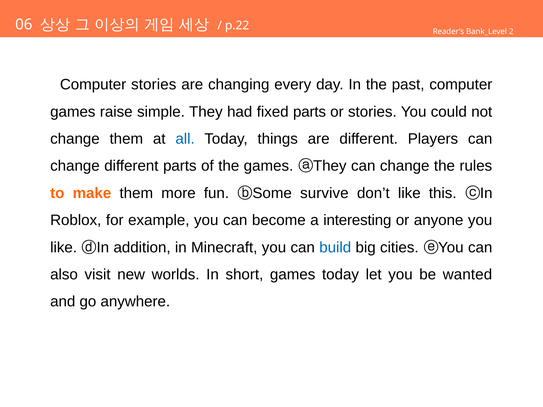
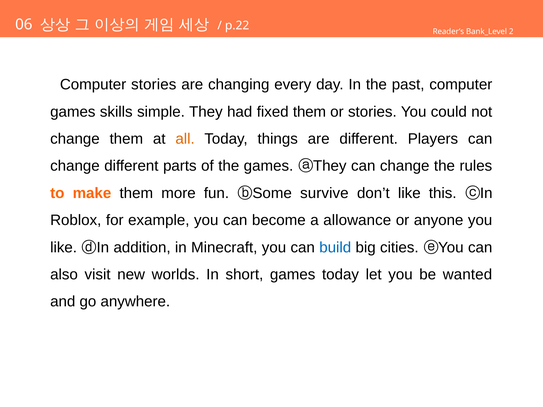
raise: raise -> skills (116, 112)
fixed parts: parts -> them (310, 112)
all colour: blue -> orange (185, 139)
interesting: interesting -> allowance (357, 220)
